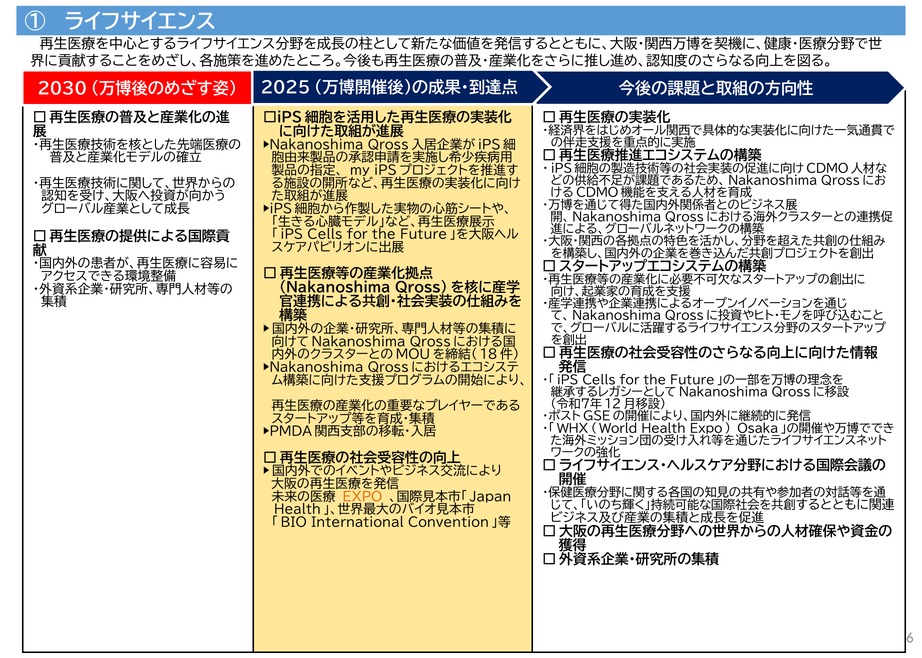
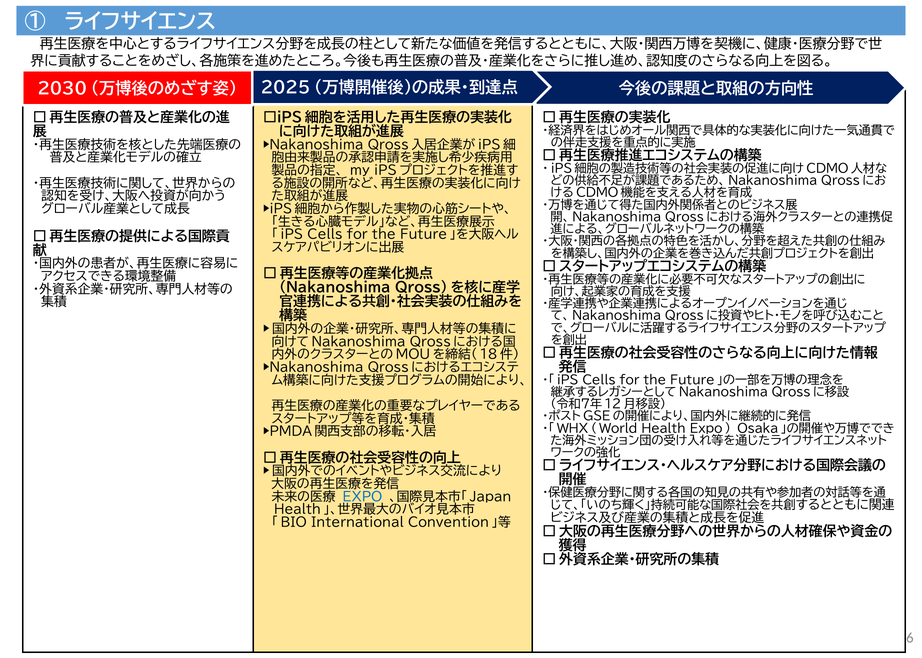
EXPO colour: orange -> blue (362, 497)
